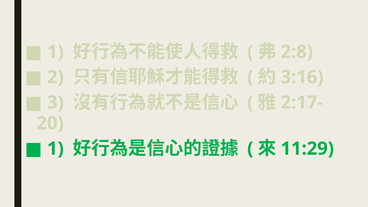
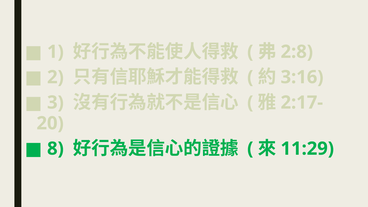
1: 1 -> 8 (55, 149)
